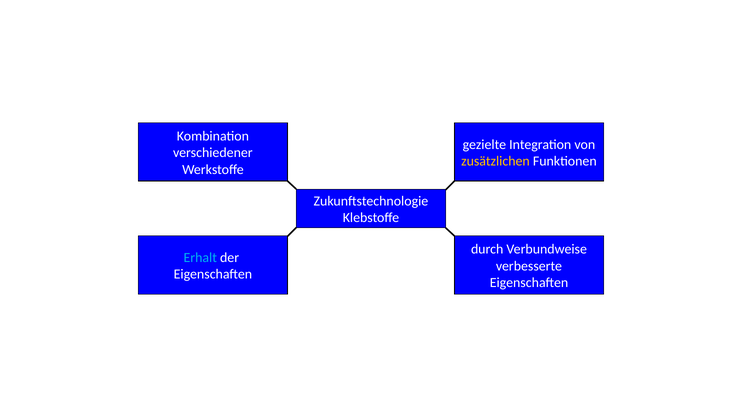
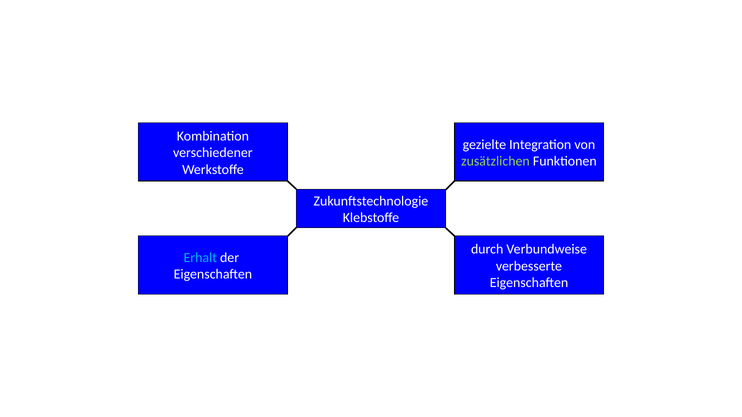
zusätzlichen colour: yellow -> light green (495, 161)
